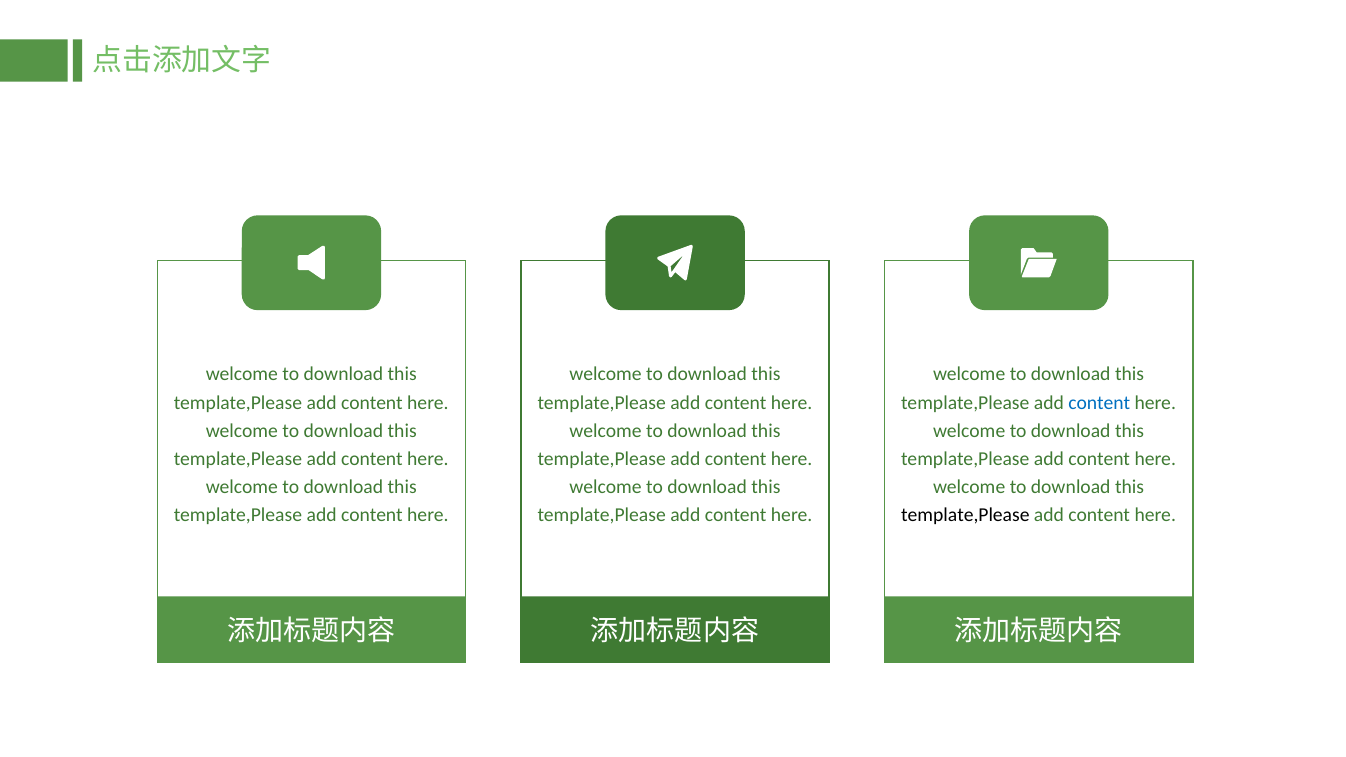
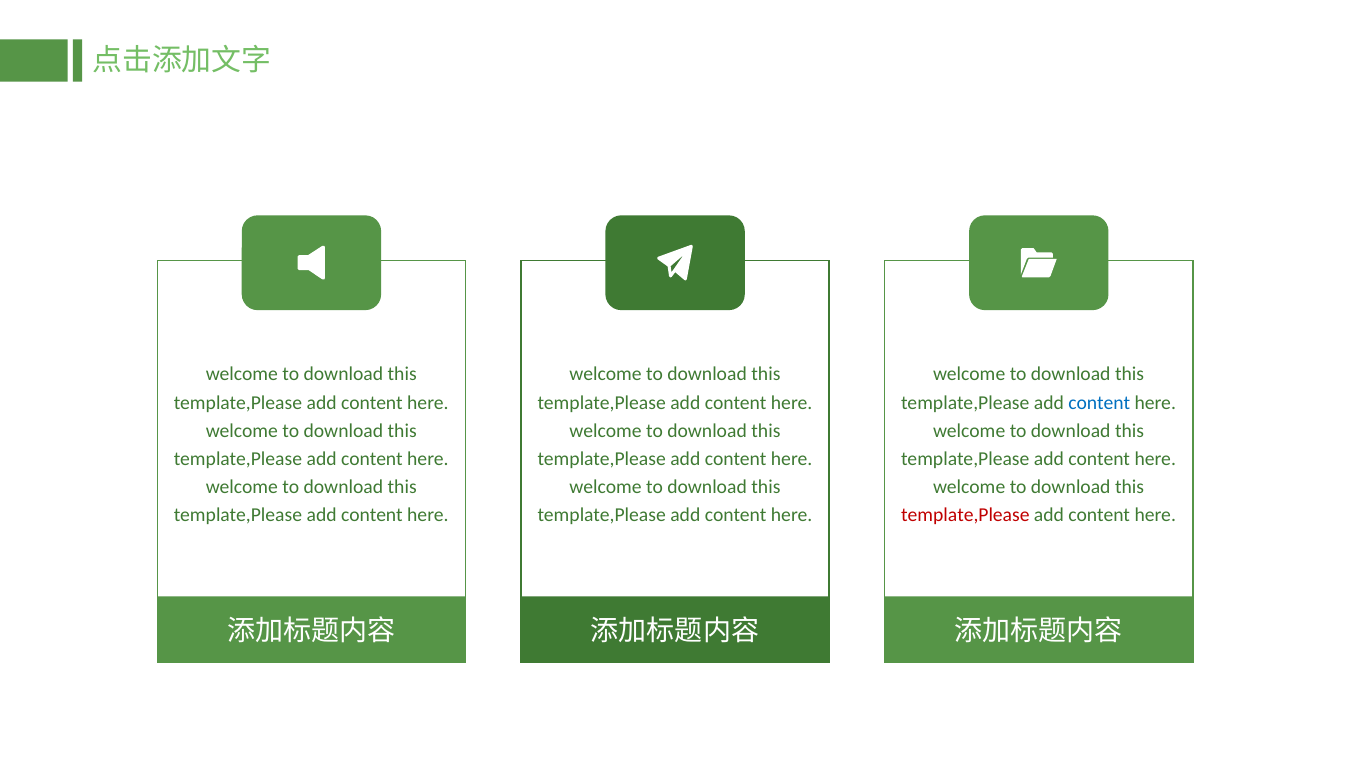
template,Please colour: black -> red (965, 515)
